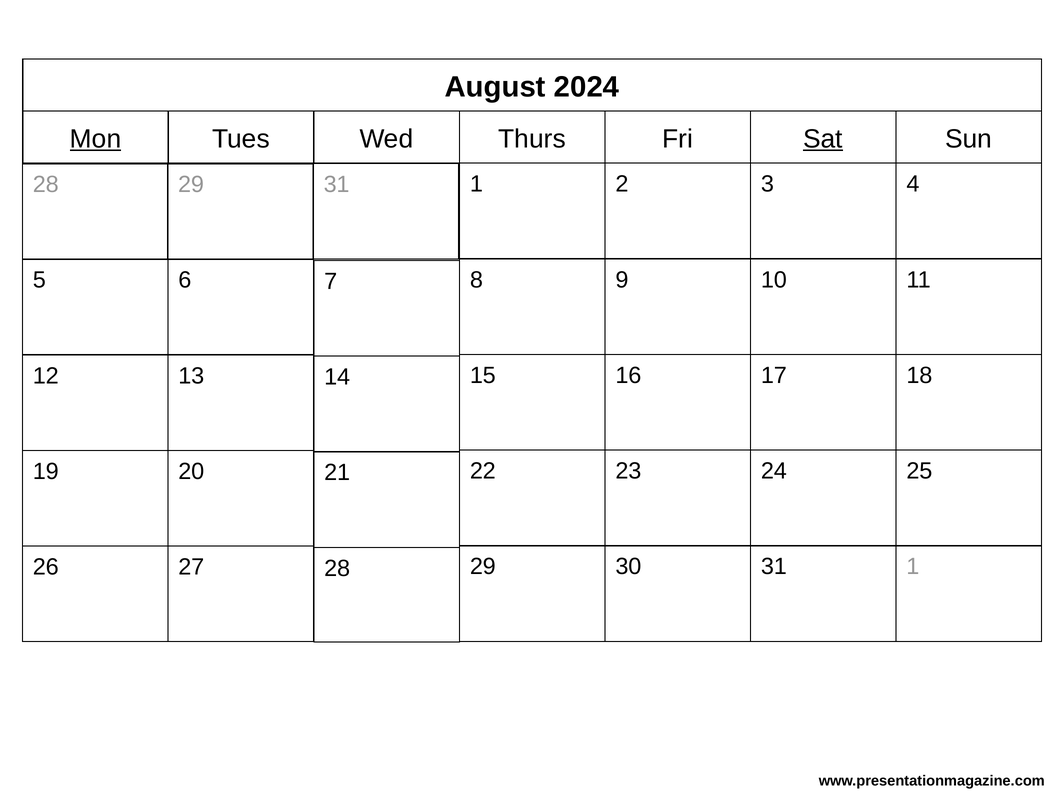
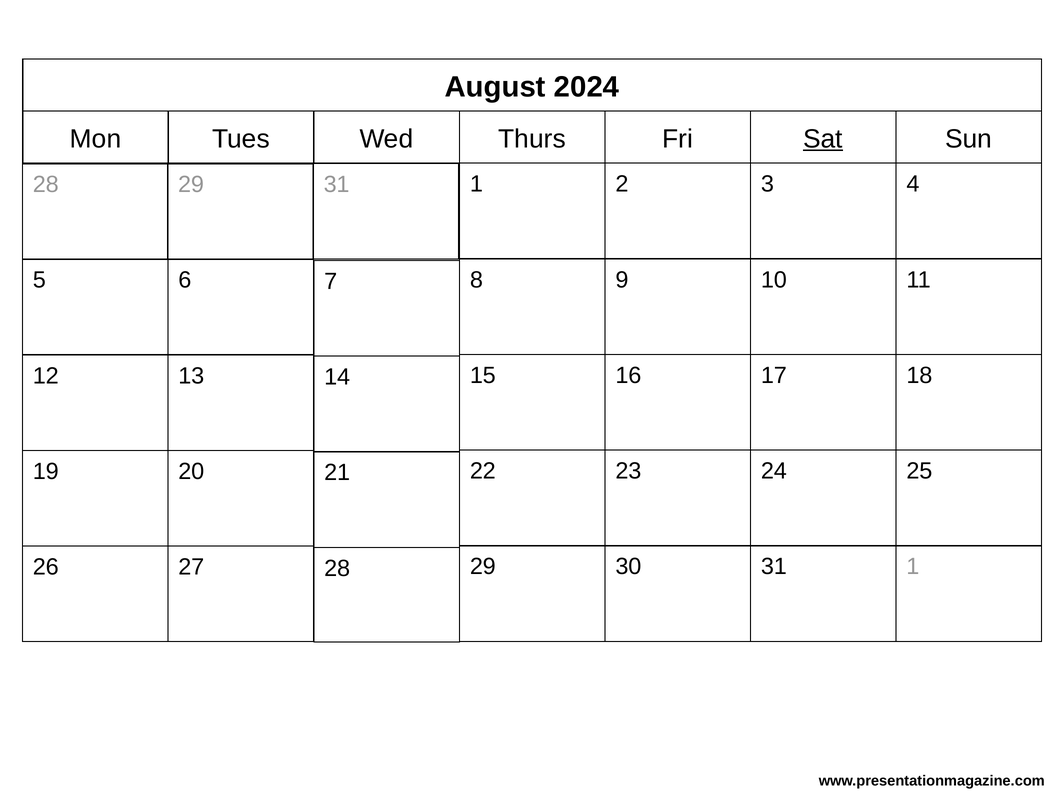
Mon underline: present -> none (96, 139)
